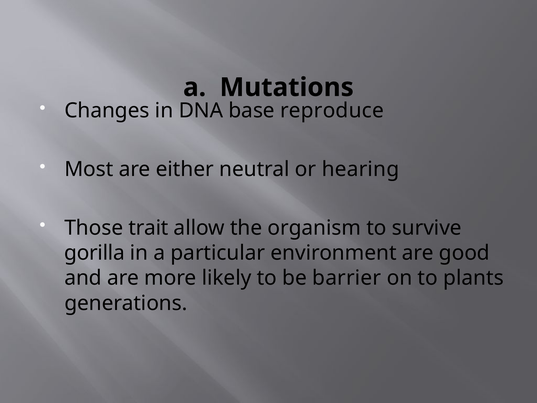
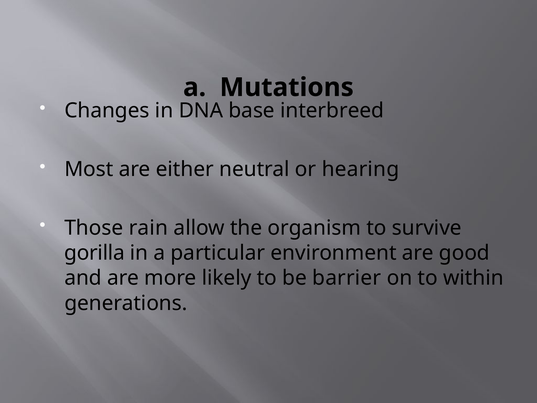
reproduce: reproduce -> interbreed (332, 111)
trait: trait -> rain (148, 228)
plants: plants -> within (473, 278)
